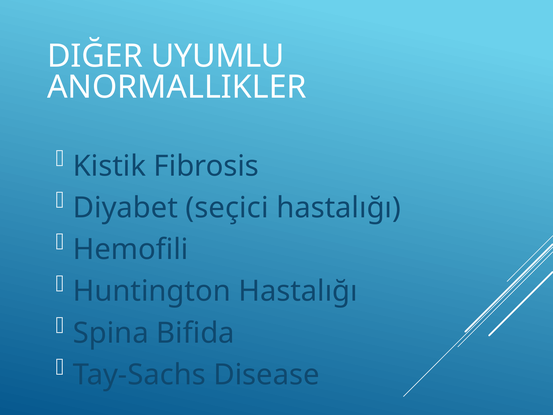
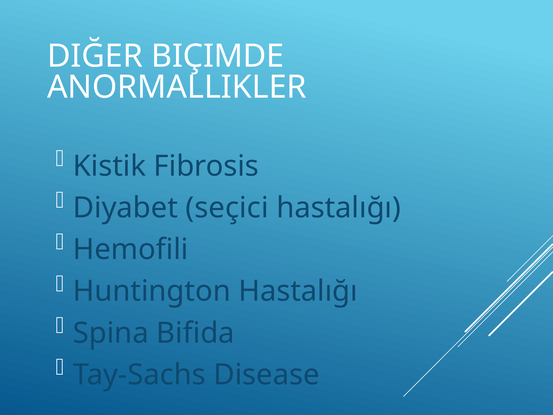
UYUMLU: UYUMLU -> BIÇIMDE (218, 56)
